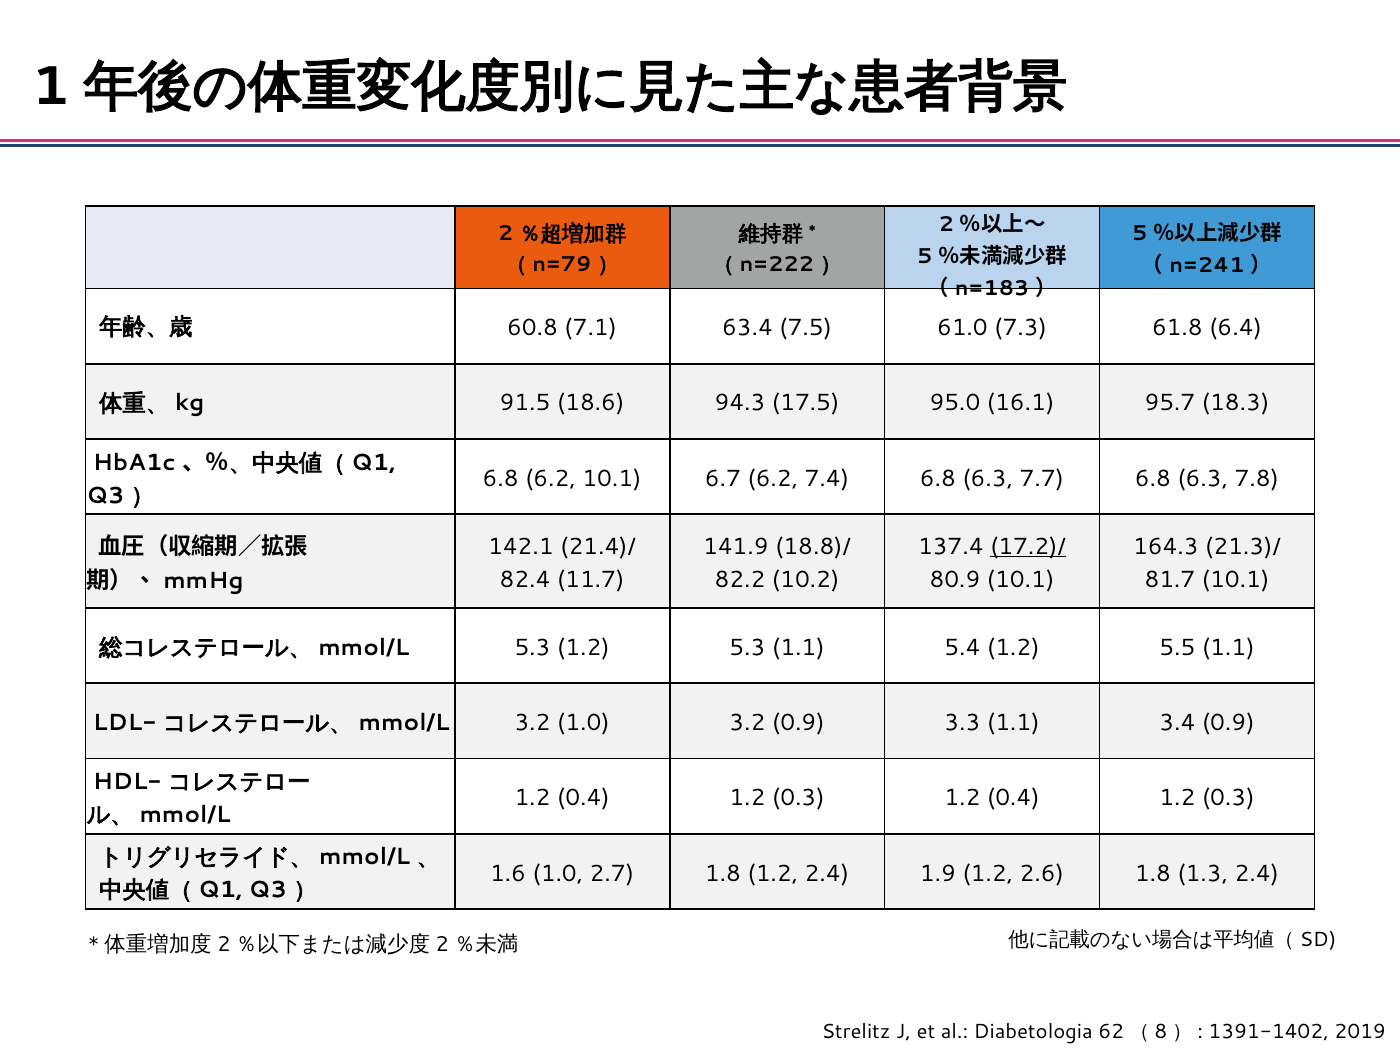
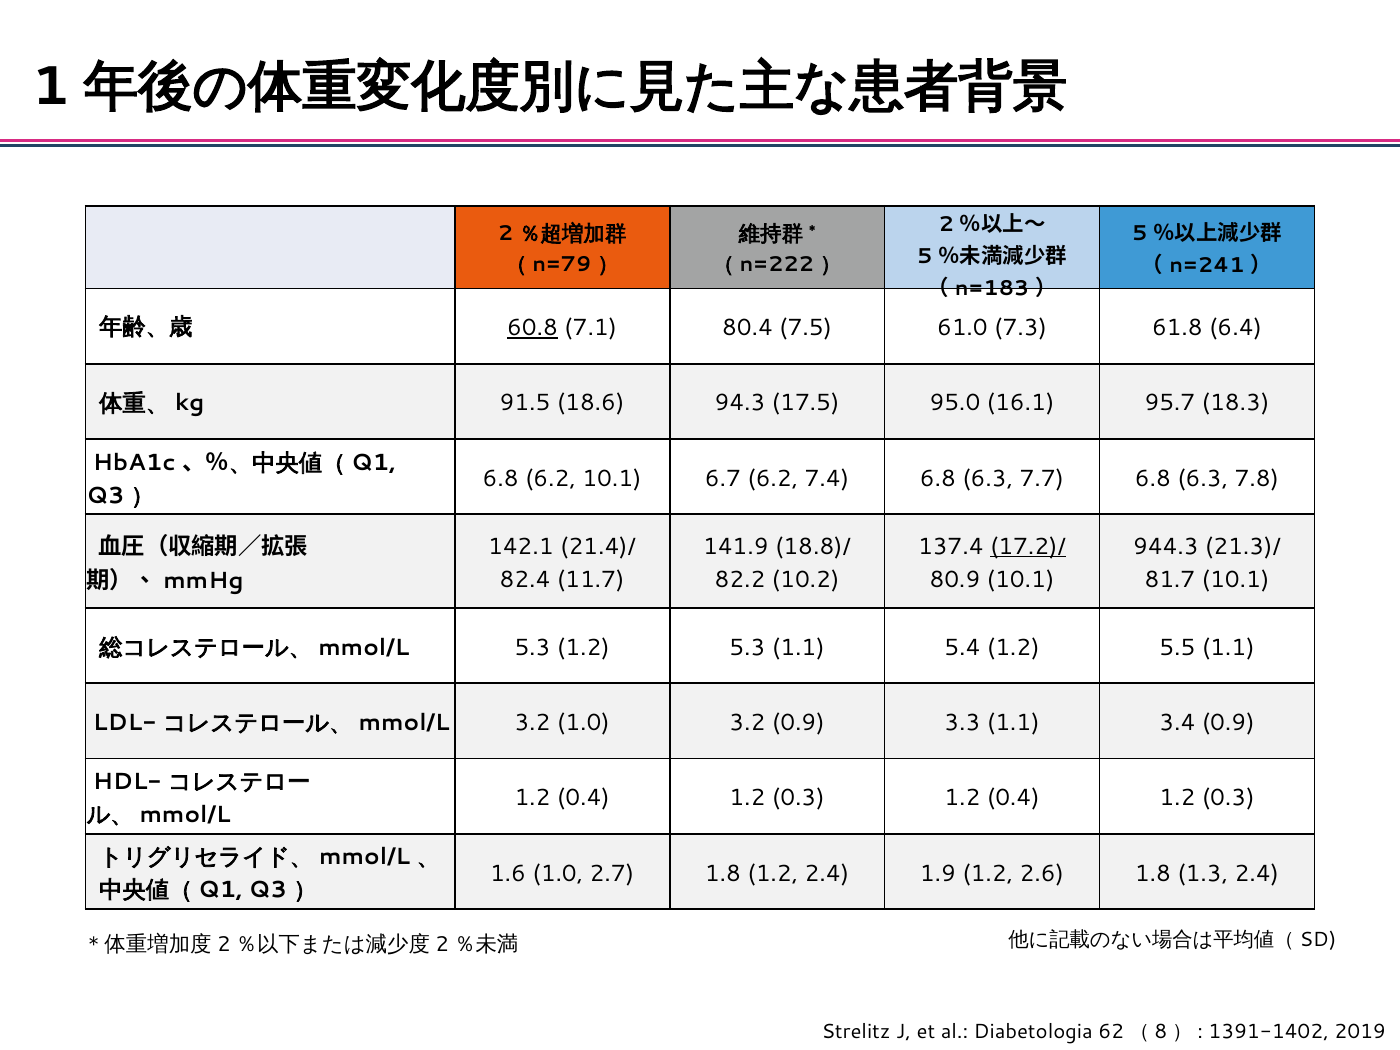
60.8 underline: none -> present (532, 328)
63.4: 63.4 -> 80.4 (747, 328)
164.3: 164.3 -> 944.3 (1166, 547)
